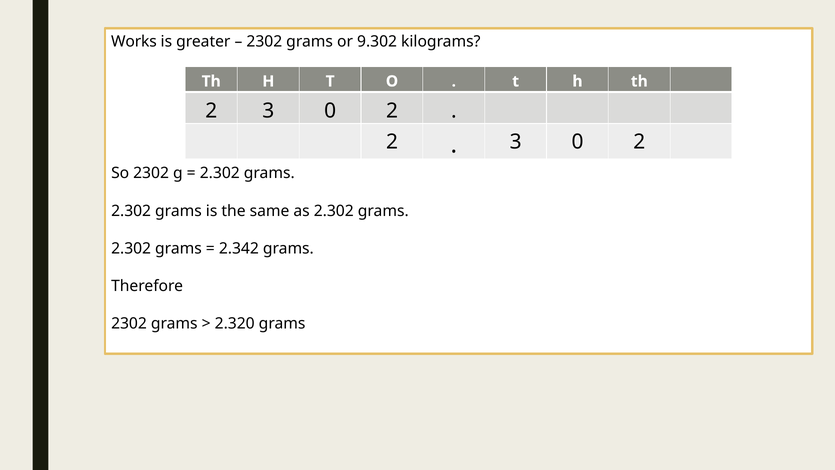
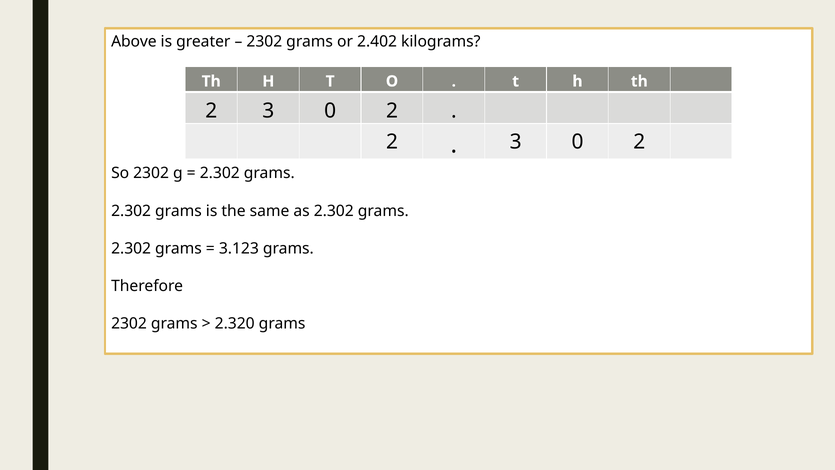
Works: Works -> Above (134, 42)
9.302: 9.302 -> 2.402 (377, 42)
2.342: 2.342 -> 3.123 (239, 248)
